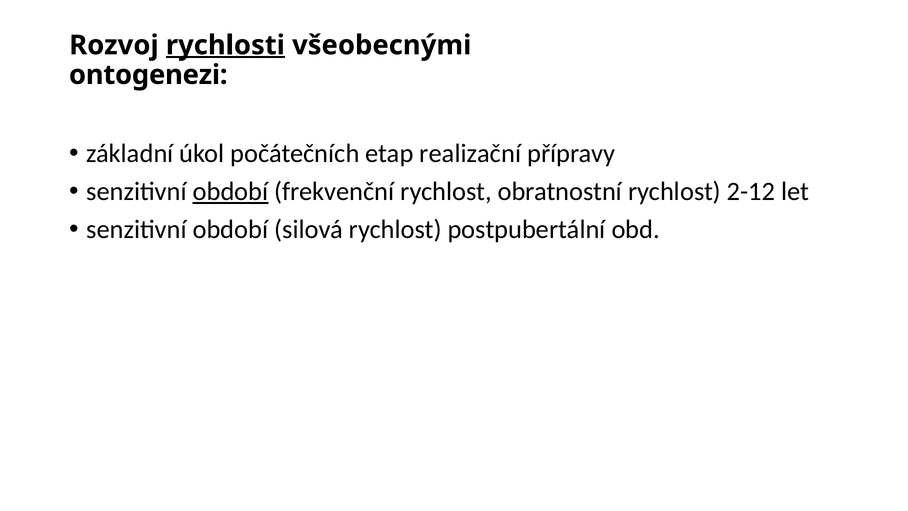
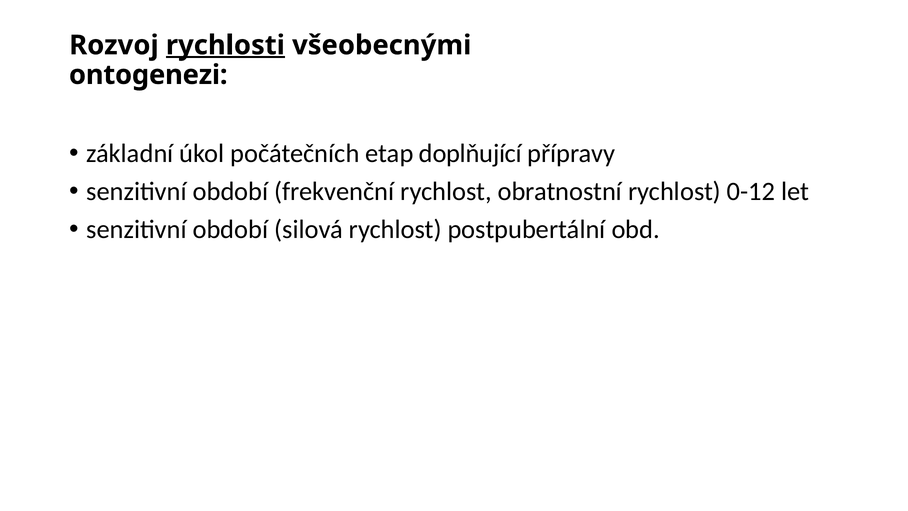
realizační: realizační -> doplňující (470, 153)
období underline: present -> none (231, 191)
2-12: 2-12 -> 0-12 (751, 191)
